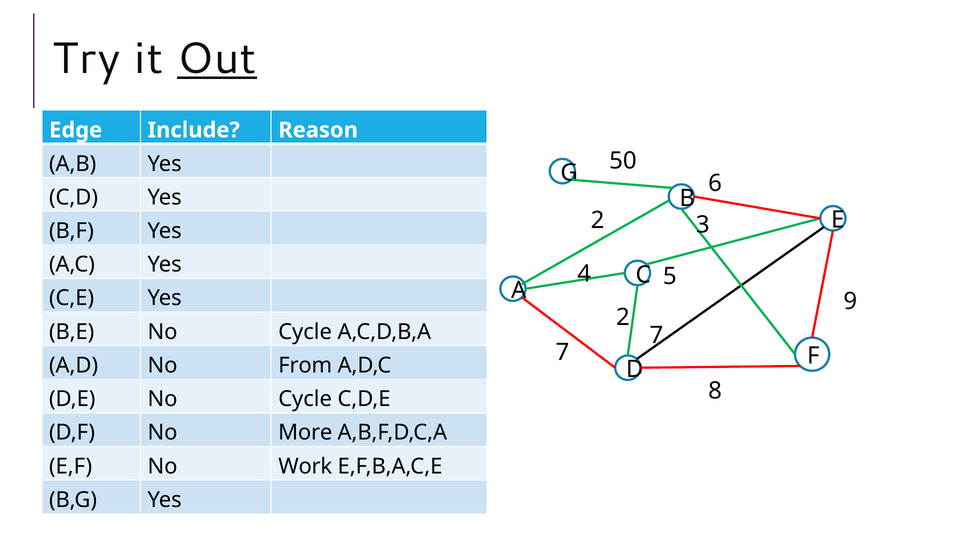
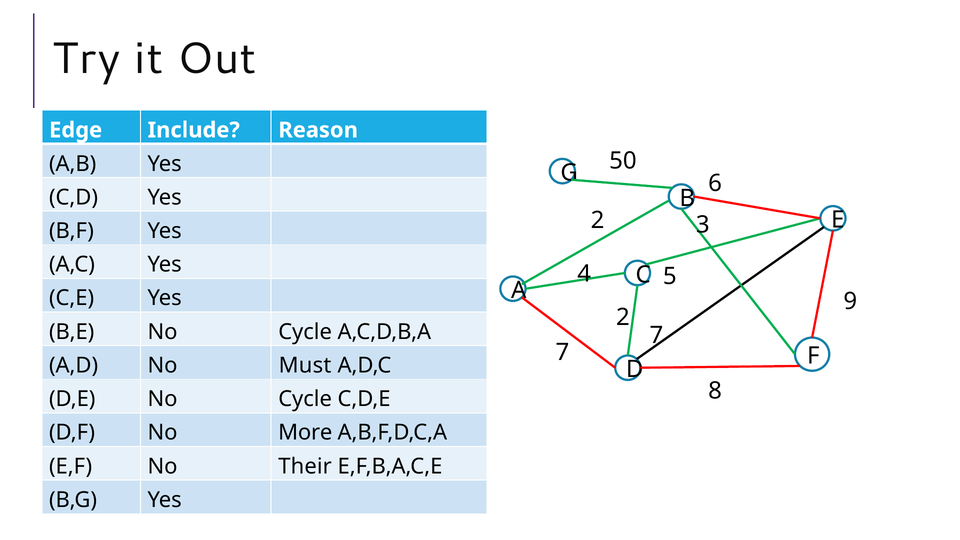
Out underline: present -> none (217, 59)
From: From -> Must (305, 365)
Work: Work -> Their (305, 466)
